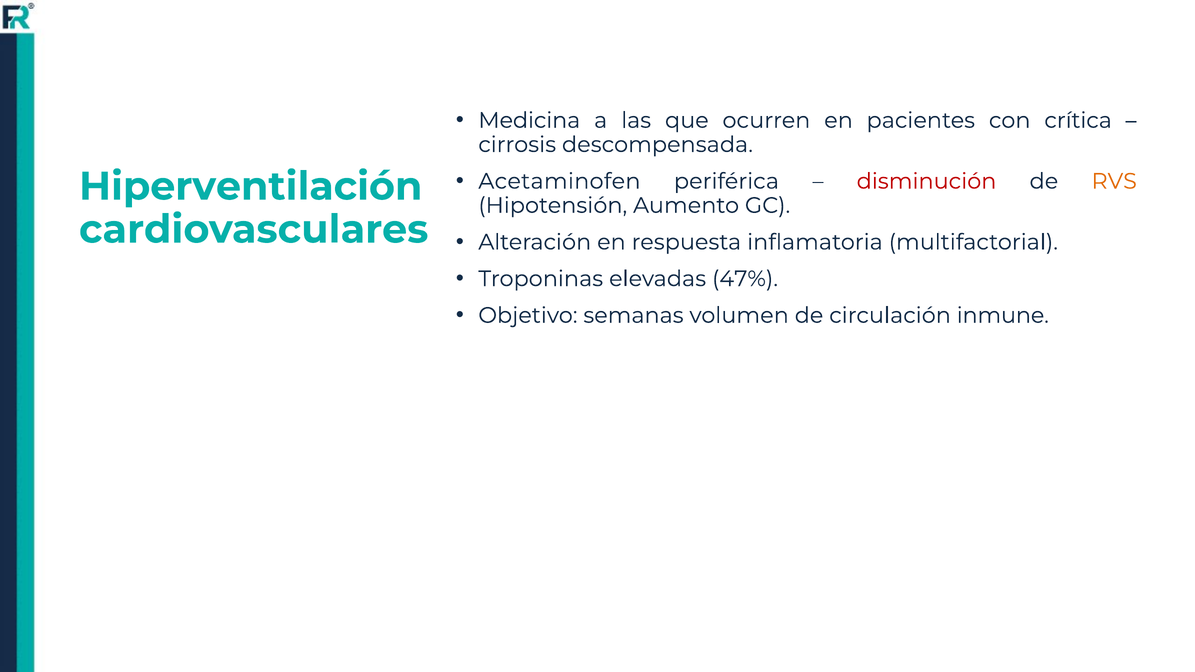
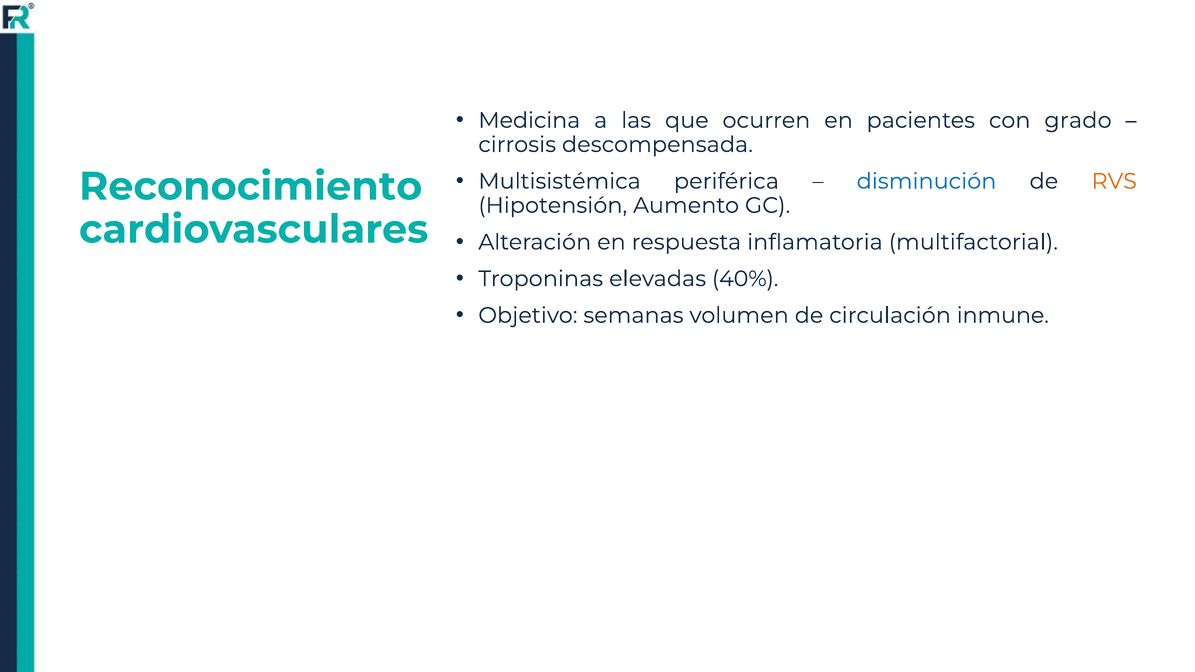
crítica: crítica -> grado (1078, 120)
Acetaminofen: Acetaminofen -> Multisistémica (560, 181)
disminución colour: red -> blue (927, 181)
Hiperventilación: Hiperventilación -> Reconocimiento (251, 187)
47%: 47% -> 40% (745, 279)
